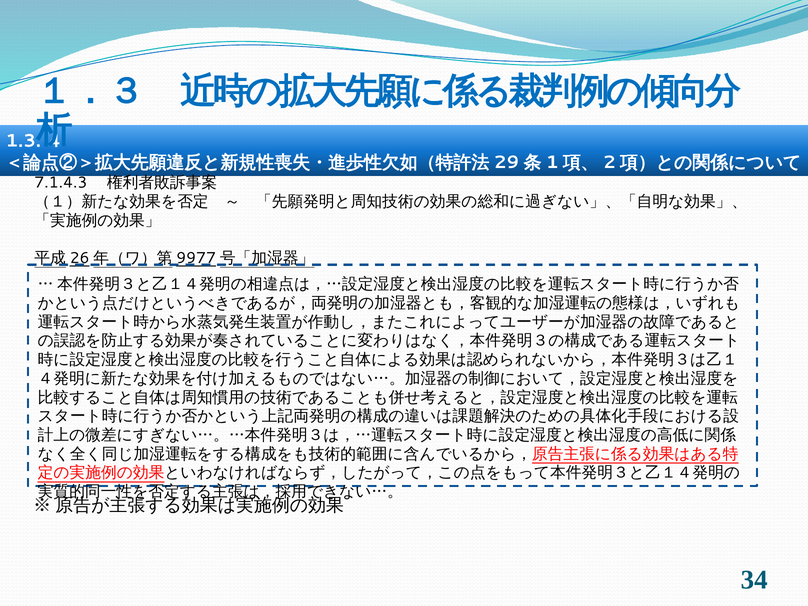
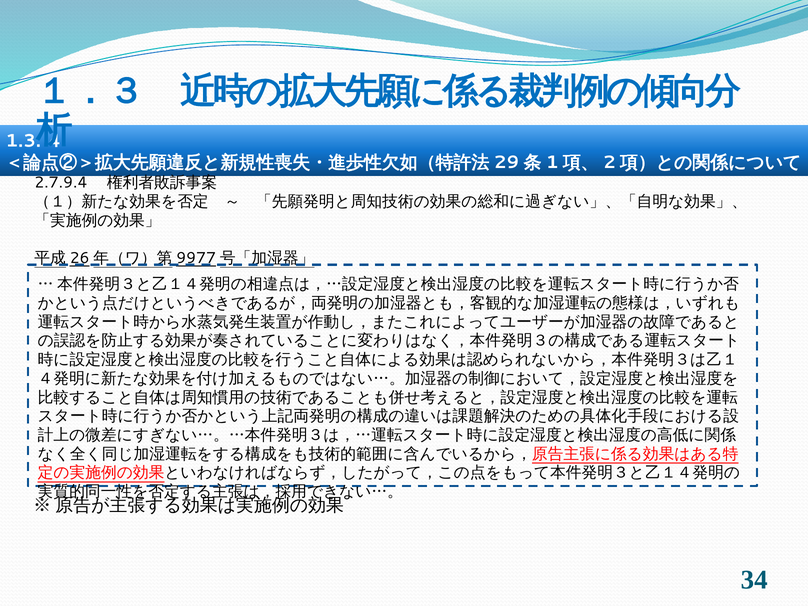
7.1.4.3: 7.1.4.3 -> 2.7.9.4 (61, 183)
